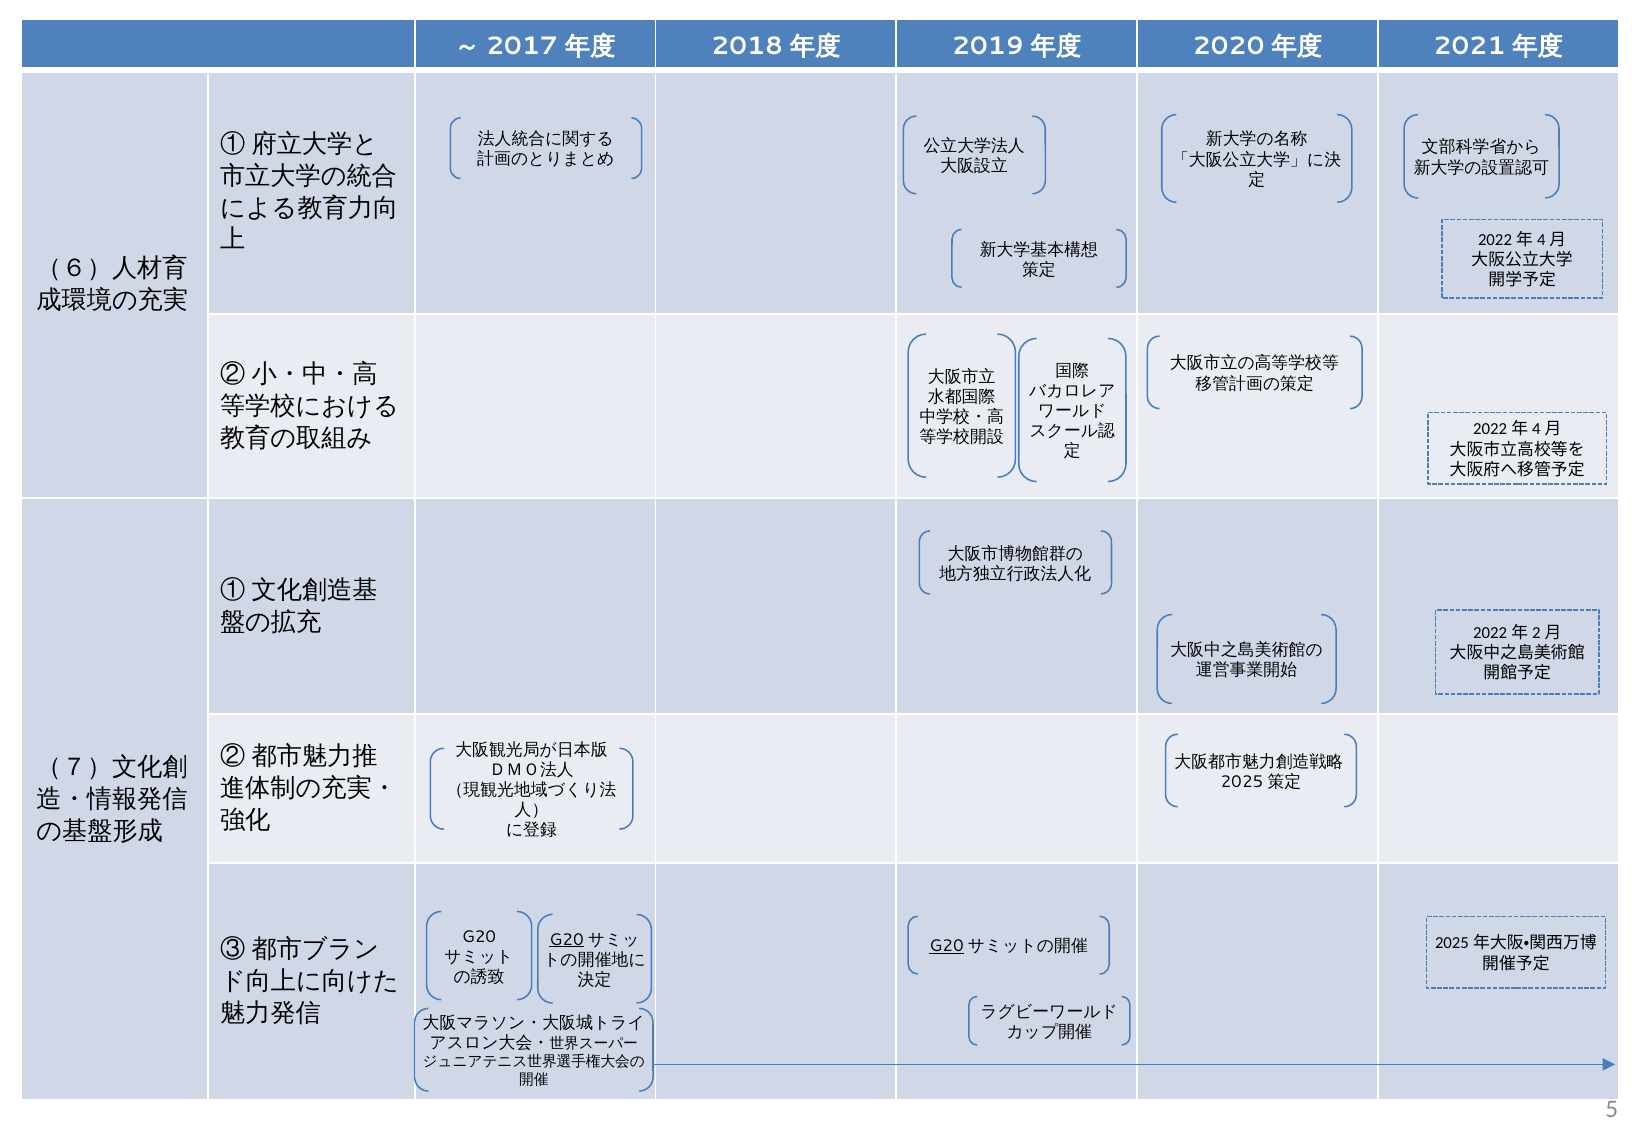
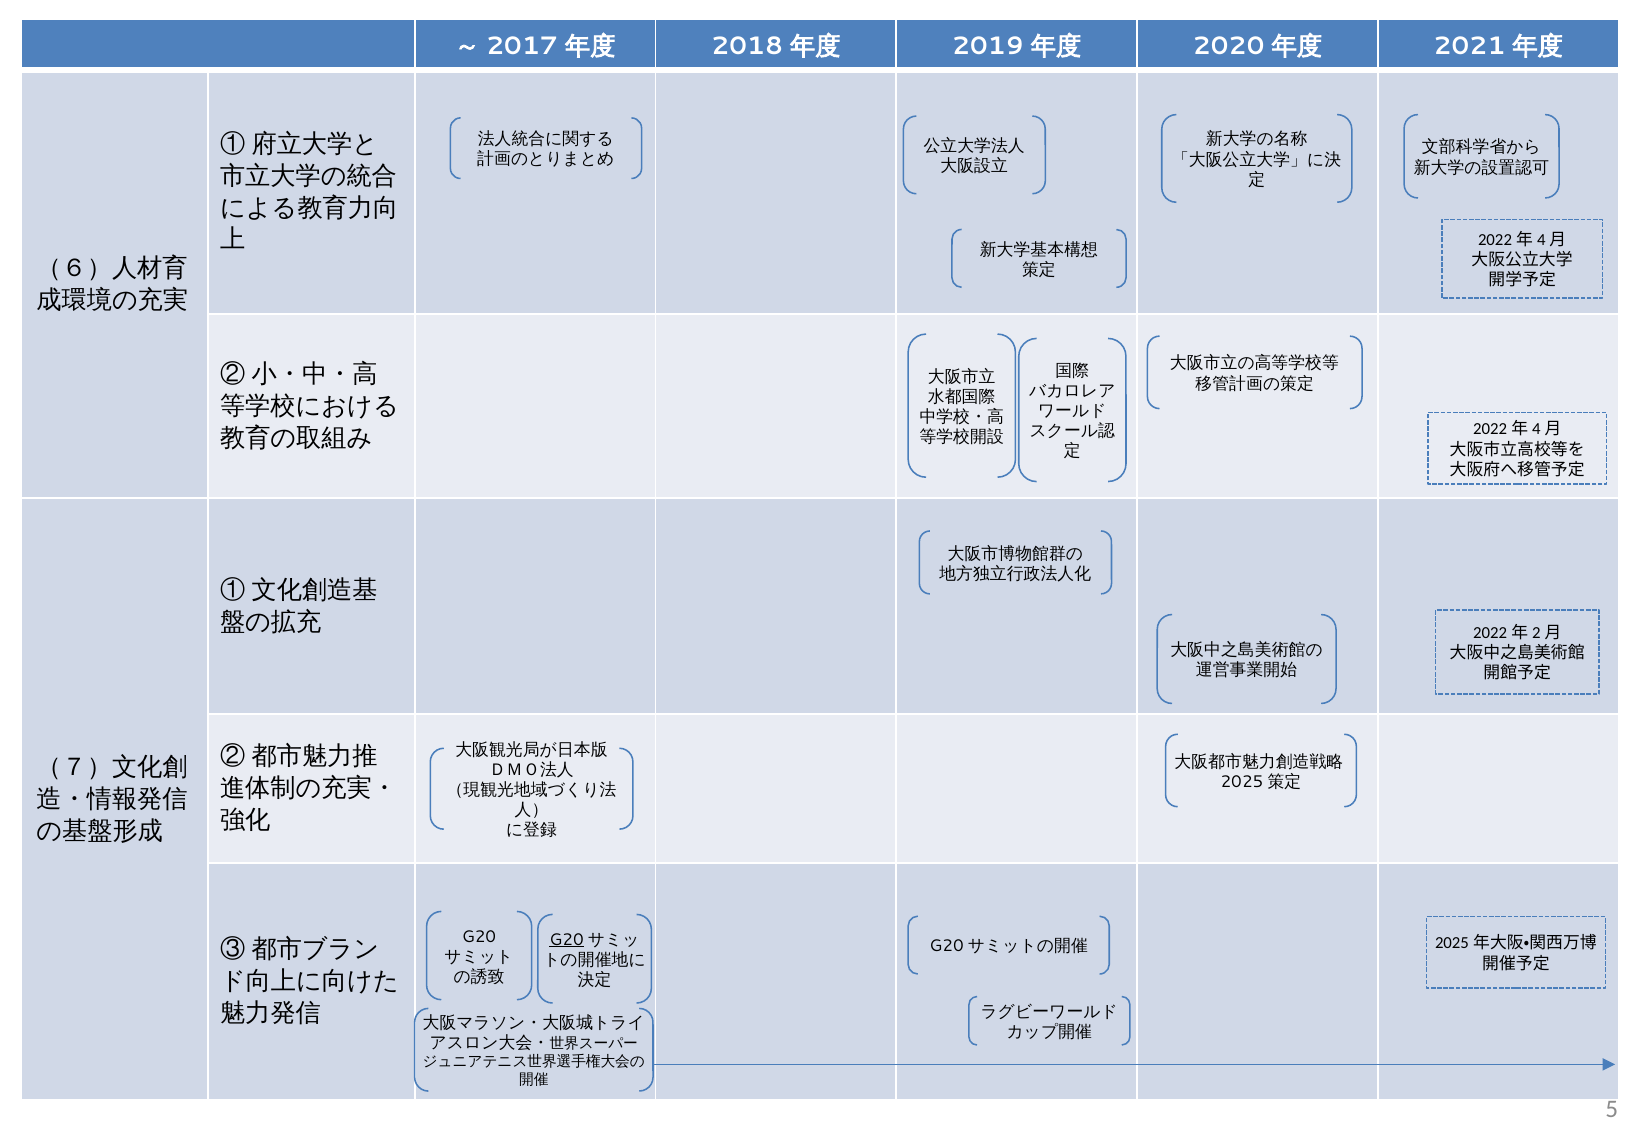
G20 underline: present -> none (947, 947)
